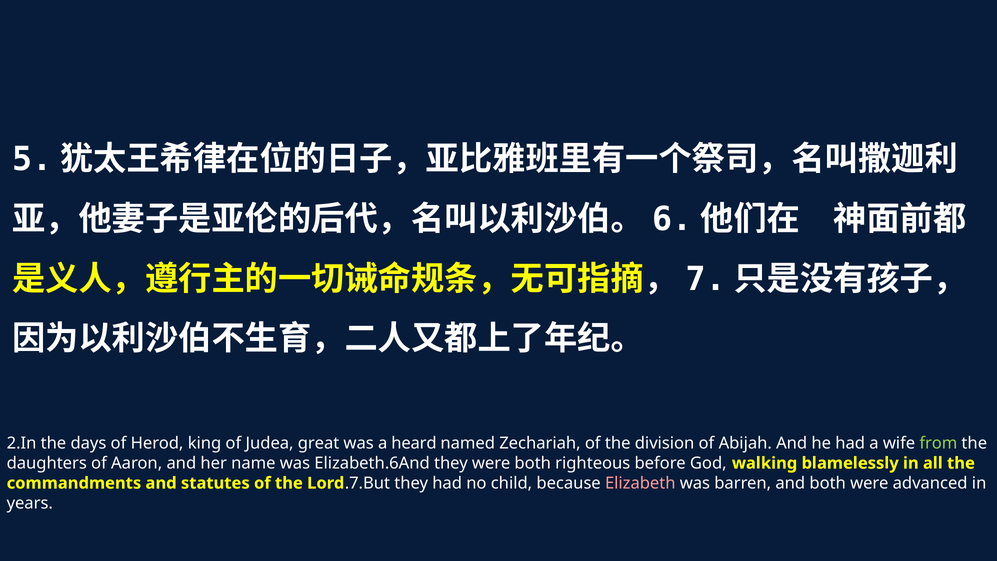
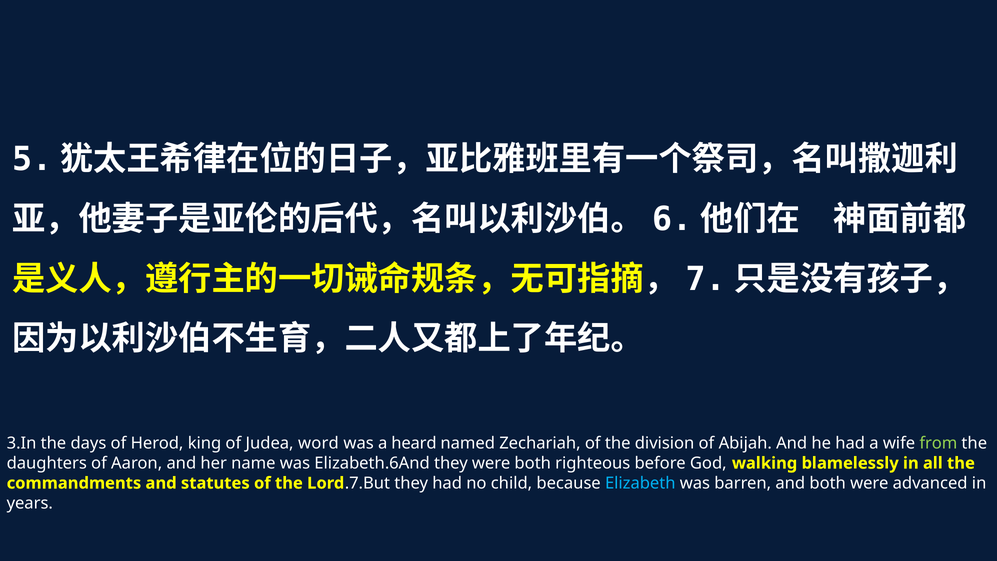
2.In: 2.In -> 3.In (22, 443)
great: great -> word (318, 443)
Elizabeth colour: pink -> light blue (640, 483)
